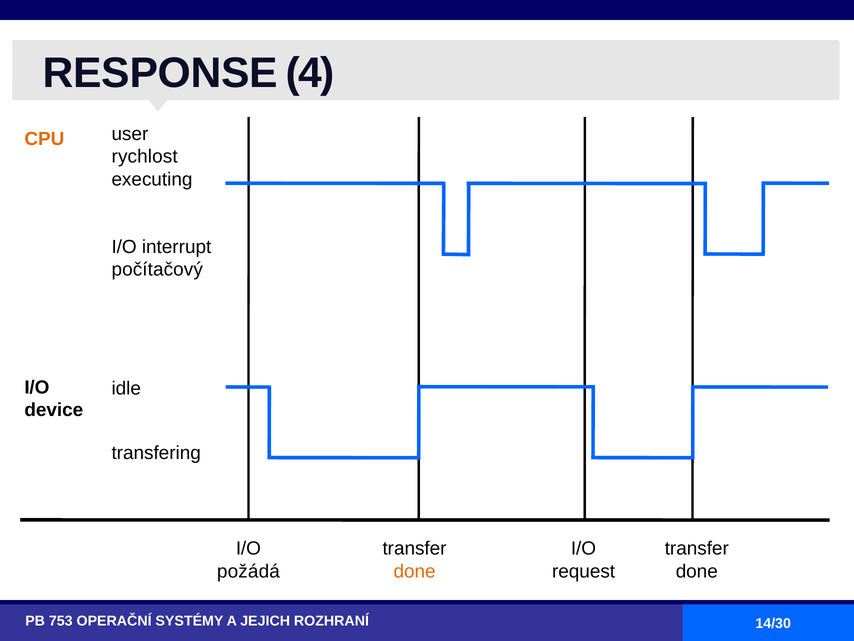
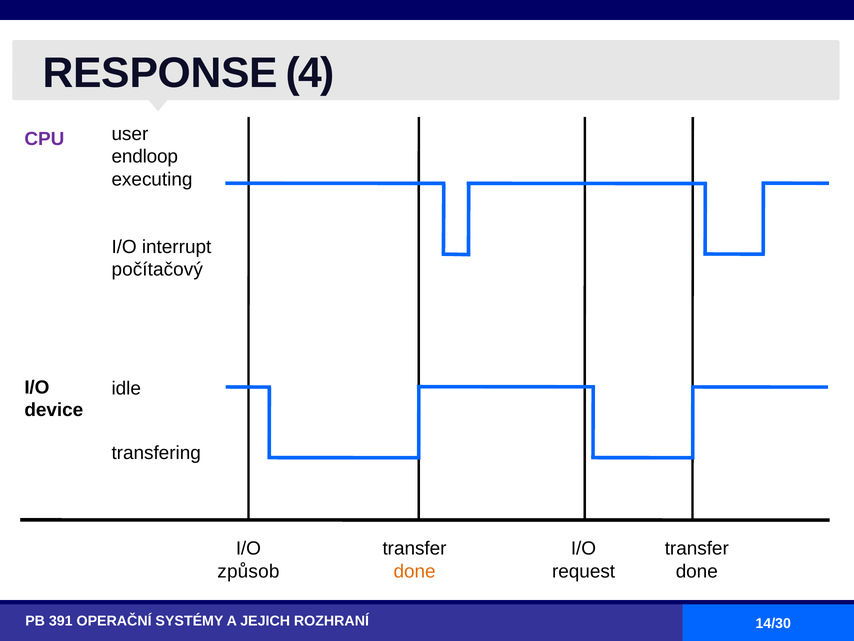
CPU colour: orange -> purple (44, 139)
rychlost: rychlost -> endloop (145, 157)
požádá: požádá -> způsob (248, 571)
753: 753 -> 391 (61, 621)
